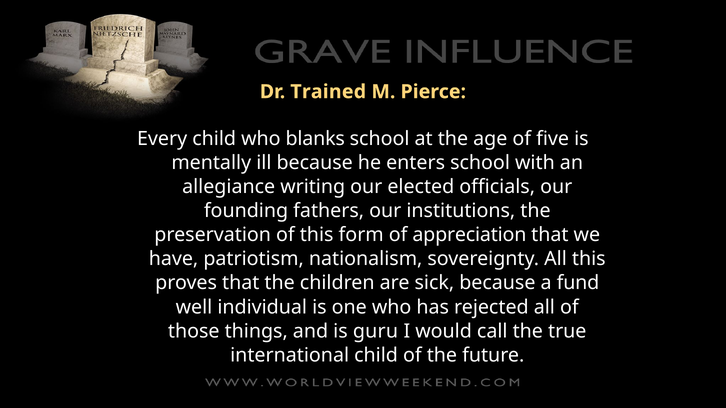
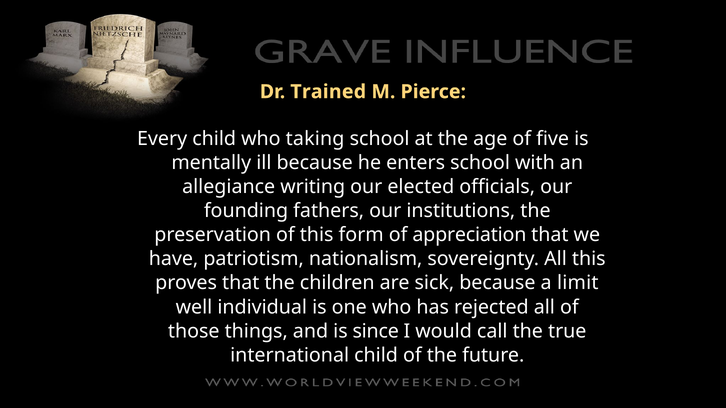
blanks: blanks -> taking (315, 139)
fund: fund -> limit (578, 283)
guru: guru -> since (376, 331)
